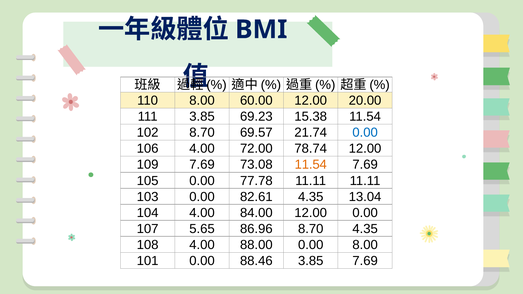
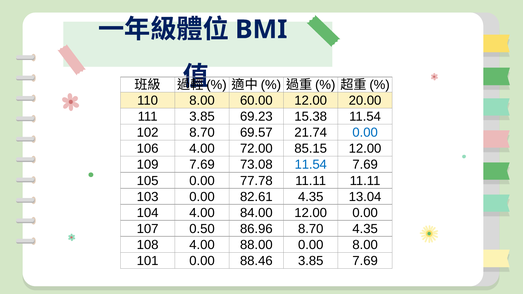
78.74: 78.74 -> 85.15 (311, 149)
11.54 colour: orange -> blue (311, 165)
5.65: 5.65 -> 0.50 (202, 229)
